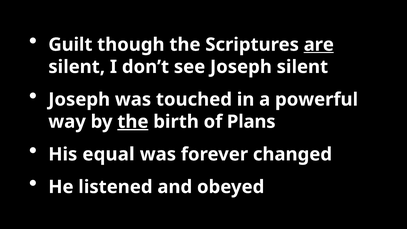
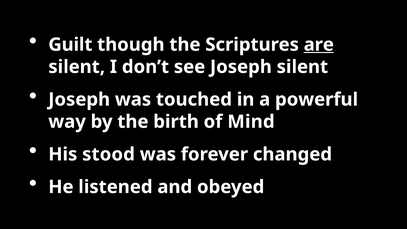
the underline: present -> none (133, 122)
Plans: Plans -> Mind (251, 122)
equal: equal -> stood (108, 154)
